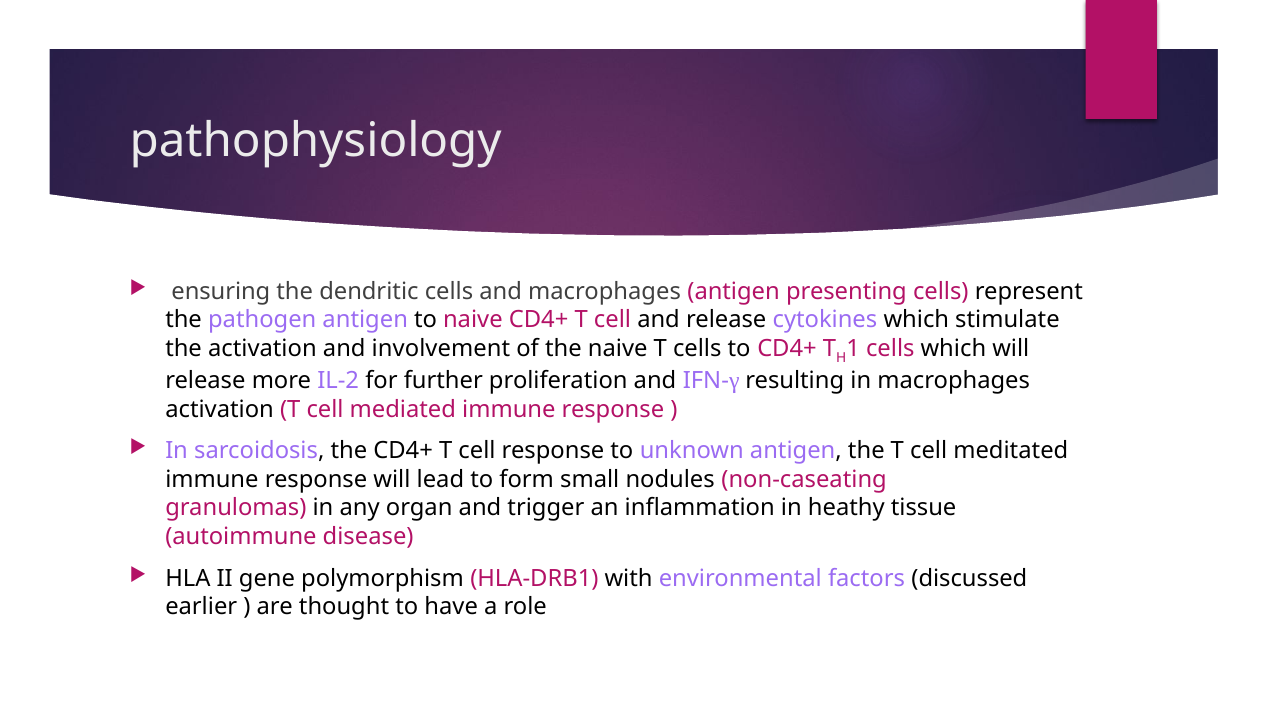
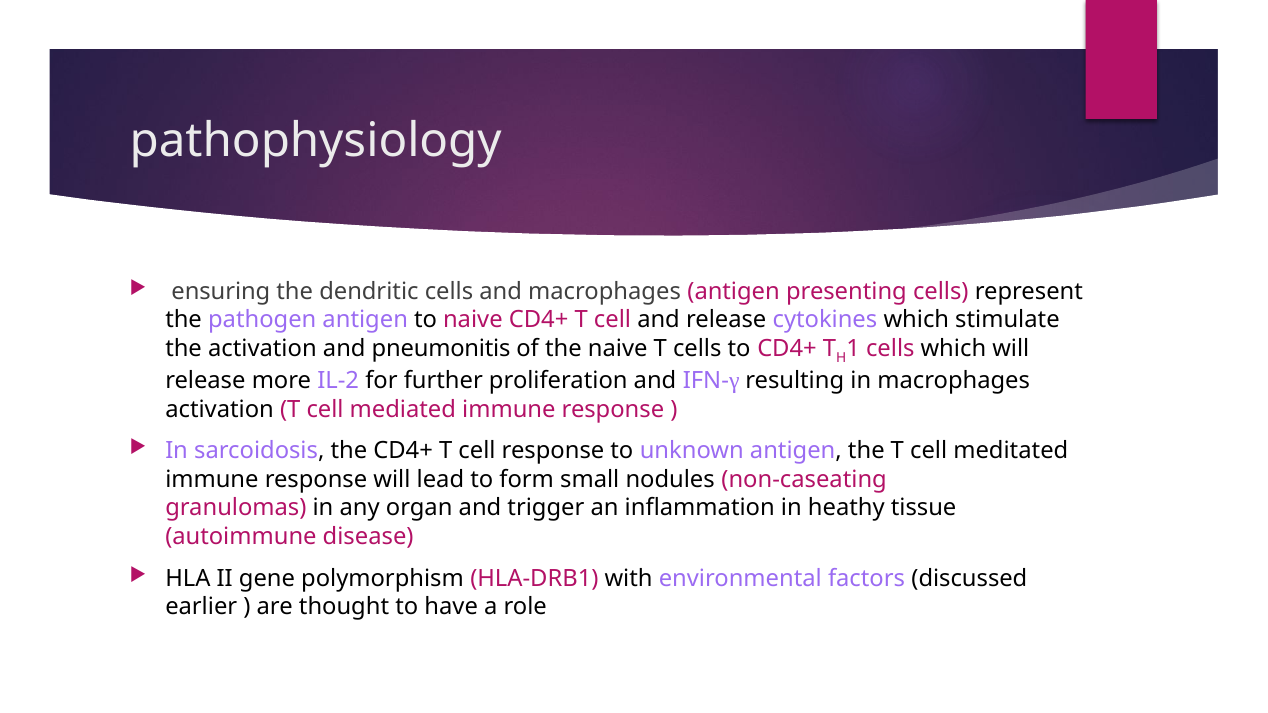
involvement: involvement -> pneumonitis (441, 349)
